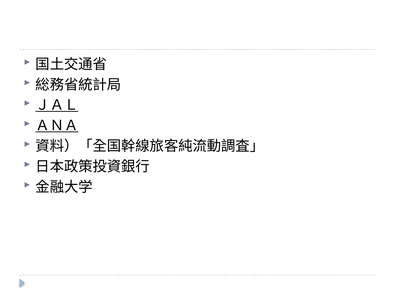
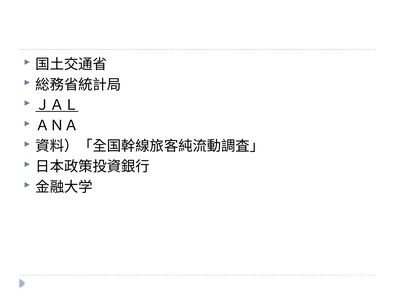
ＡＮＡ underline: present -> none (57, 125)
